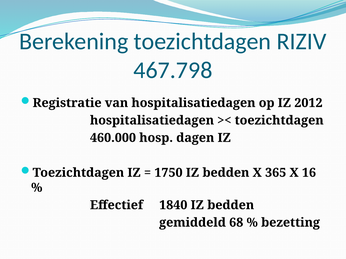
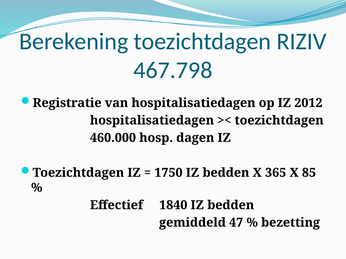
16: 16 -> 85 (309, 173)
68: 68 -> 47 (236, 223)
